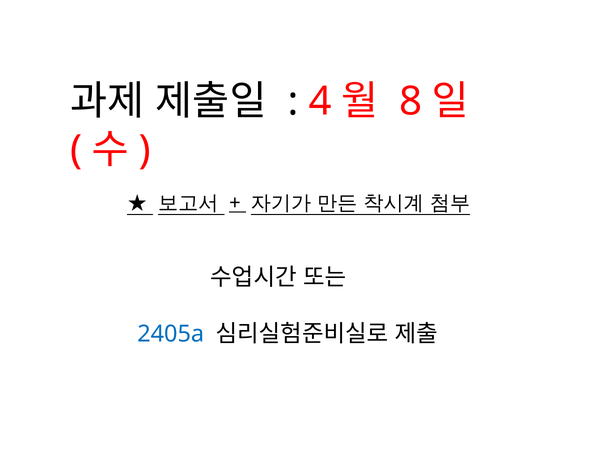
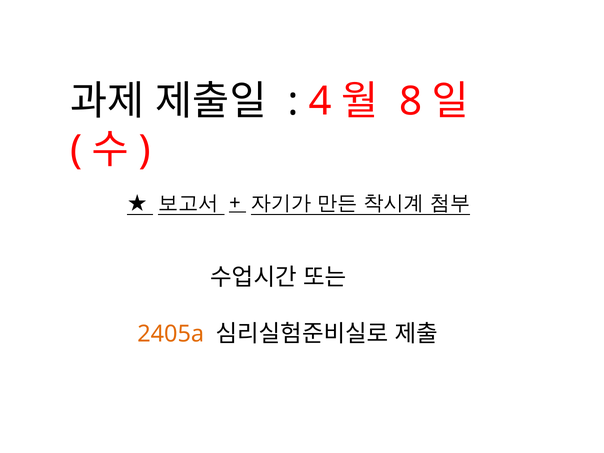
2405a colour: blue -> orange (171, 334)
